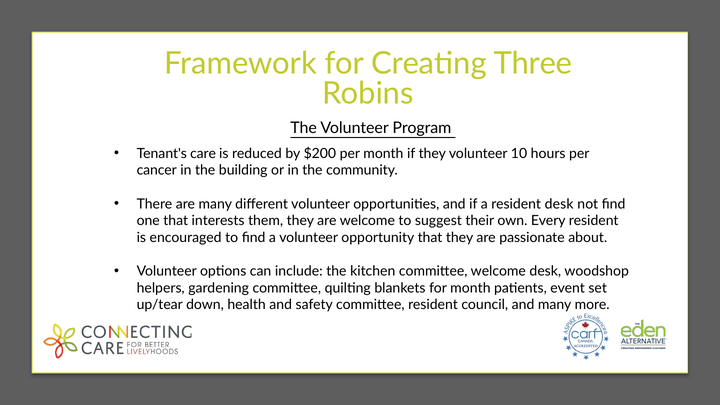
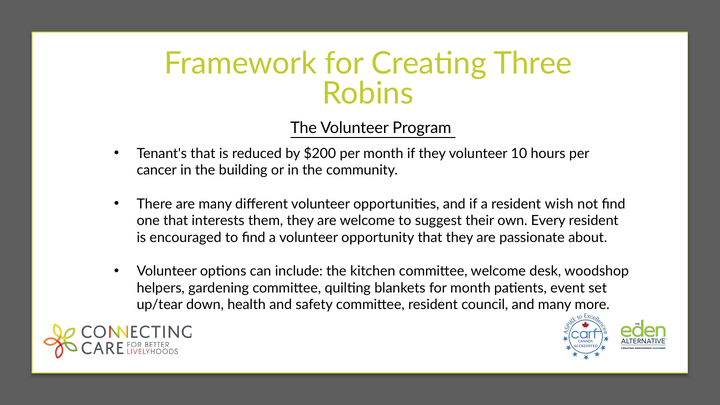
Tenant's care: care -> that (203, 153)
resident desk: desk -> wish (559, 204)
